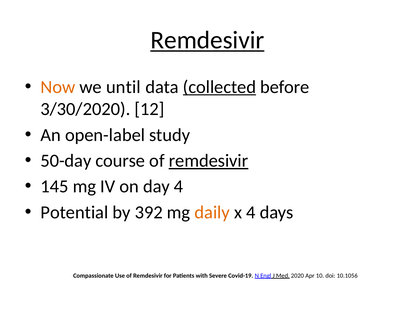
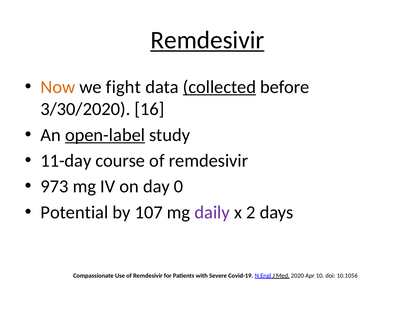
until: until -> fight (123, 87)
12: 12 -> 16 (150, 109)
open-label underline: none -> present (105, 135)
50-day: 50-day -> 11-day (66, 161)
remdesivir underline: present -> none (209, 161)
145: 145 -> 973 (54, 187)
day 4: 4 -> 0 (179, 187)
392: 392 -> 107 (149, 213)
daily colour: orange -> purple (212, 213)
x 4: 4 -> 2 (251, 213)
